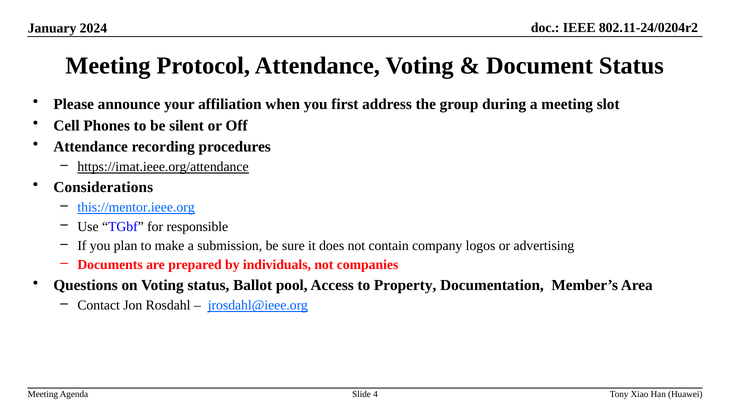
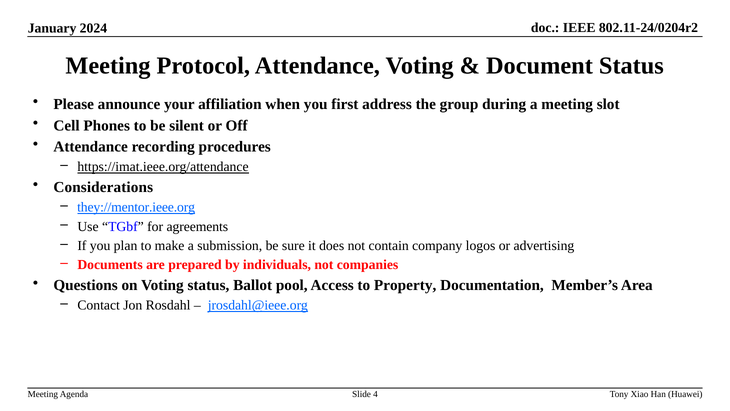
this://mentor.ieee.org: this://mentor.ieee.org -> they://mentor.ieee.org (136, 207)
responsible: responsible -> agreements (197, 226)
